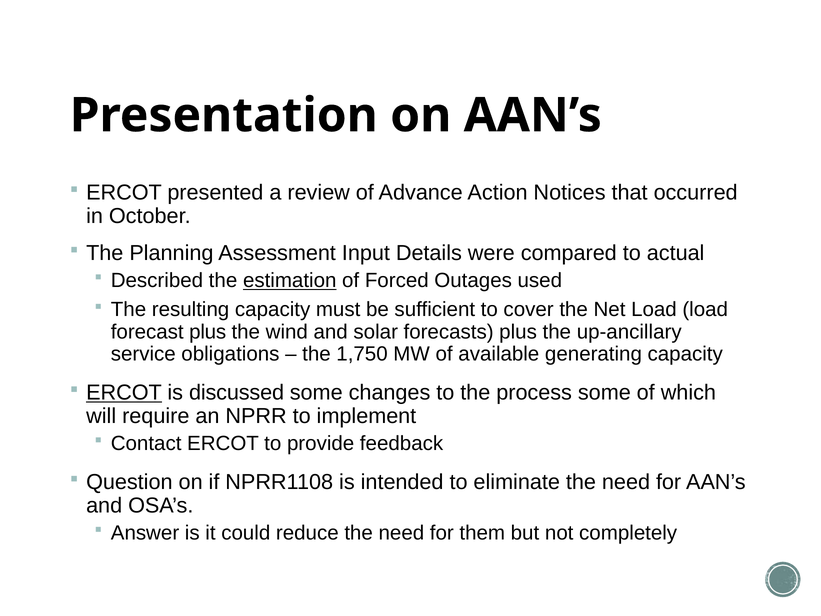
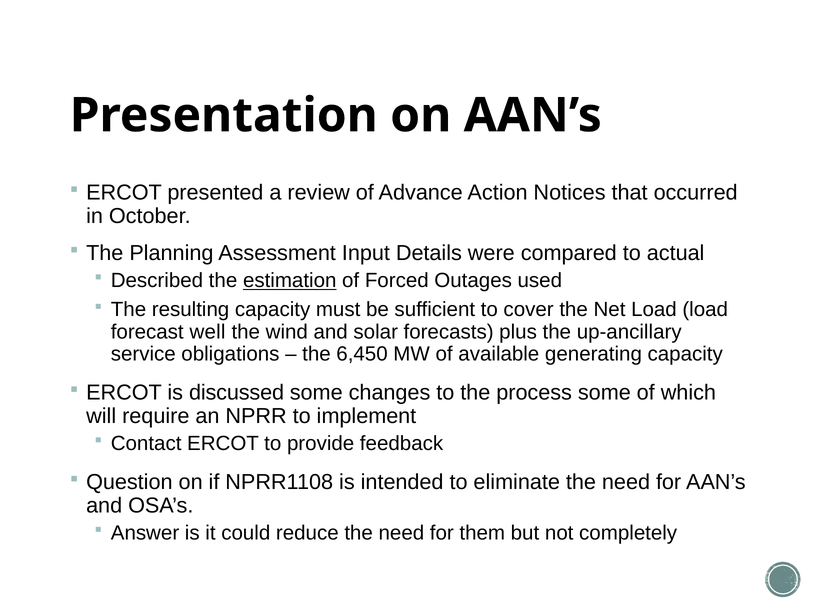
forecast plus: plus -> well (207, 332)
1,750: 1,750 -> 6,450 (362, 354)
ERCOT underline: present -> none (124, 393)
